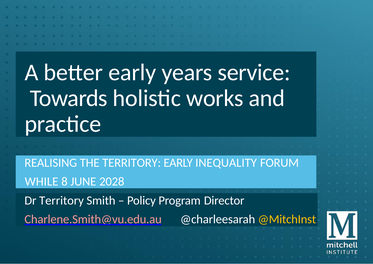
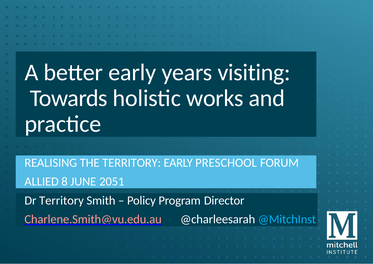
service: service -> visiting (254, 72)
INEQUALITY: INEQUALITY -> PRESCHOOL (226, 163)
WHILE: WHILE -> ALLIED (42, 181)
2028: 2028 -> 2051 (112, 181)
@MitchInst colour: yellow -> light blue (287, 219)
